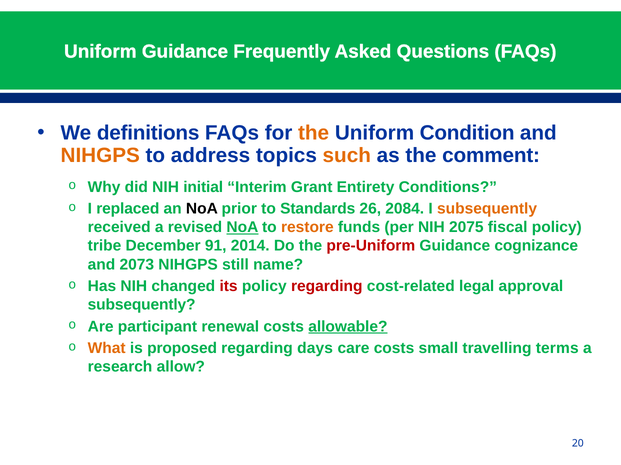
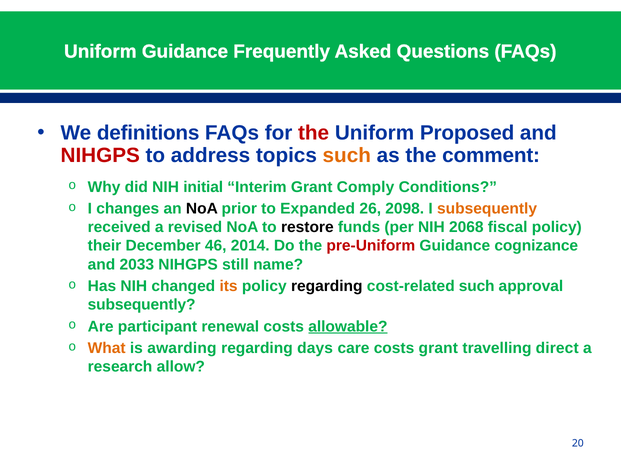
the colour: orange -> red (314, 133)
Condition: Condition -> Proposed (467, 133)
NIHGPS colour: orange -> red (100, 156)
Entirety: Entirety -> Comply (365, 187)
replaced: replaced -> changes (128, 209)
Standards: Standards -> Expanded (318, 209)
2084: 2084 -> 2098 (405, 209)
NoA underline: present -> none (242, 228)
restore colour: orange -> black (307, 228)
2075: 2075 -> 2068 (466, 228)
tribe: tribe -> their (105, 246)
91: 91 -> 46 (216, 246)
2073: 2073 -> 2033 (137, 265)
its colour: red -> orange (229, 287)
regarding colour: red -> black (327, 287)
cost-related legal: legal -> such (477, 287)
proposed: proposed -> awarding (182, 349)
costs small: small -> grant (438, 349)
terms: terms -> direct (557, 349)
